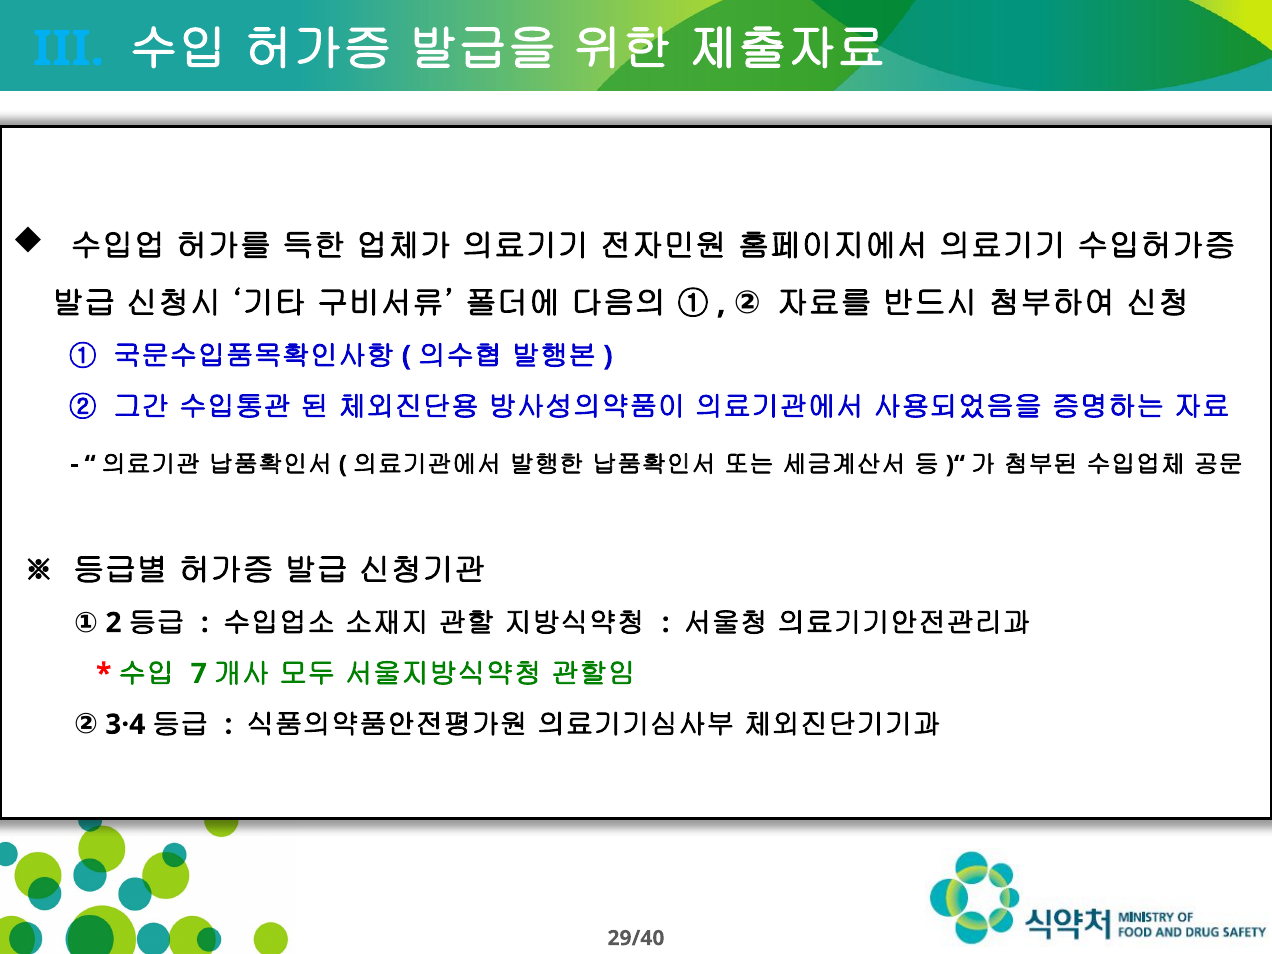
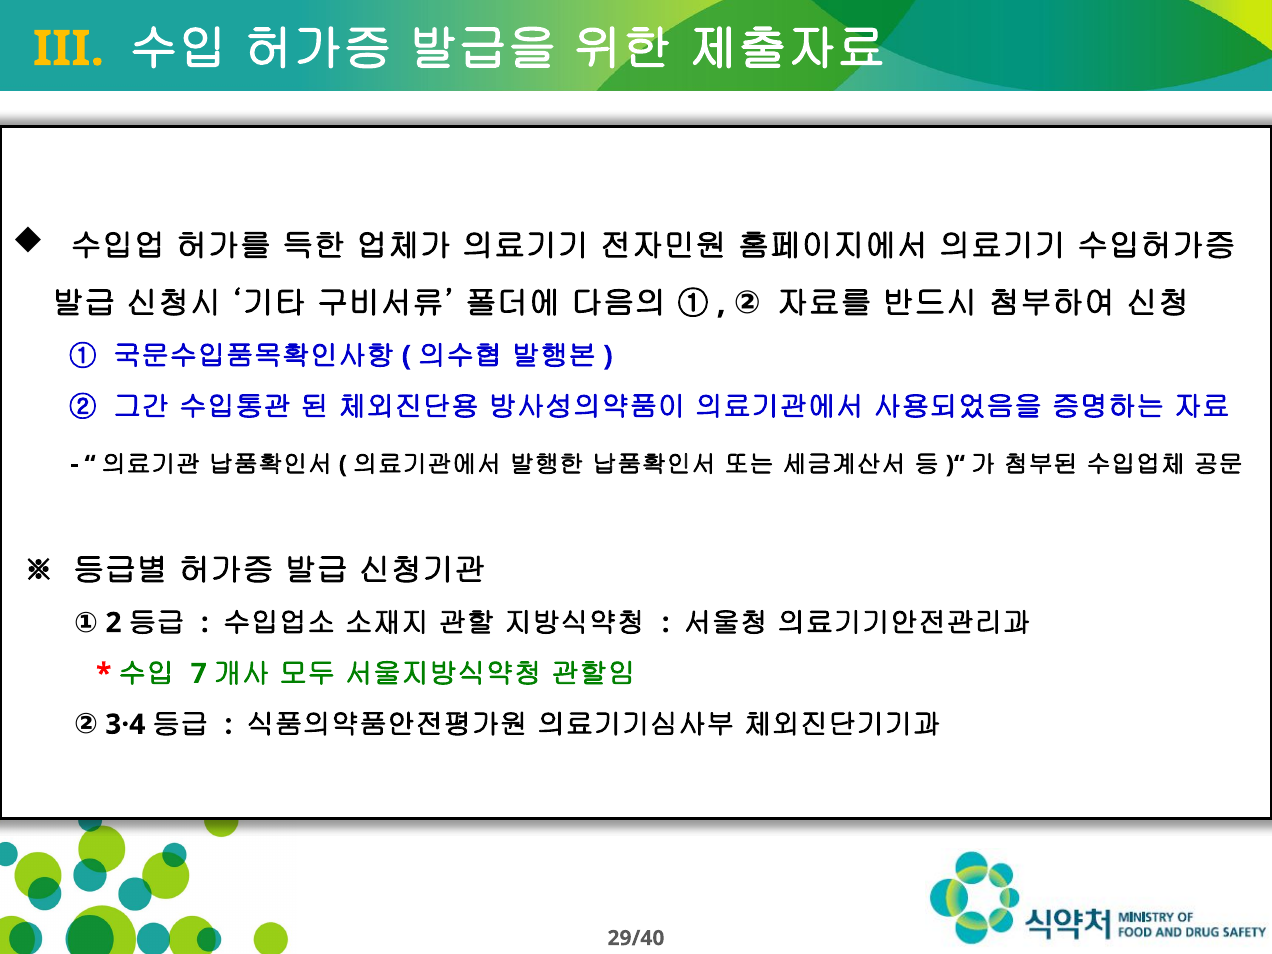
III colour: light blue -> yellow (69, 49)
